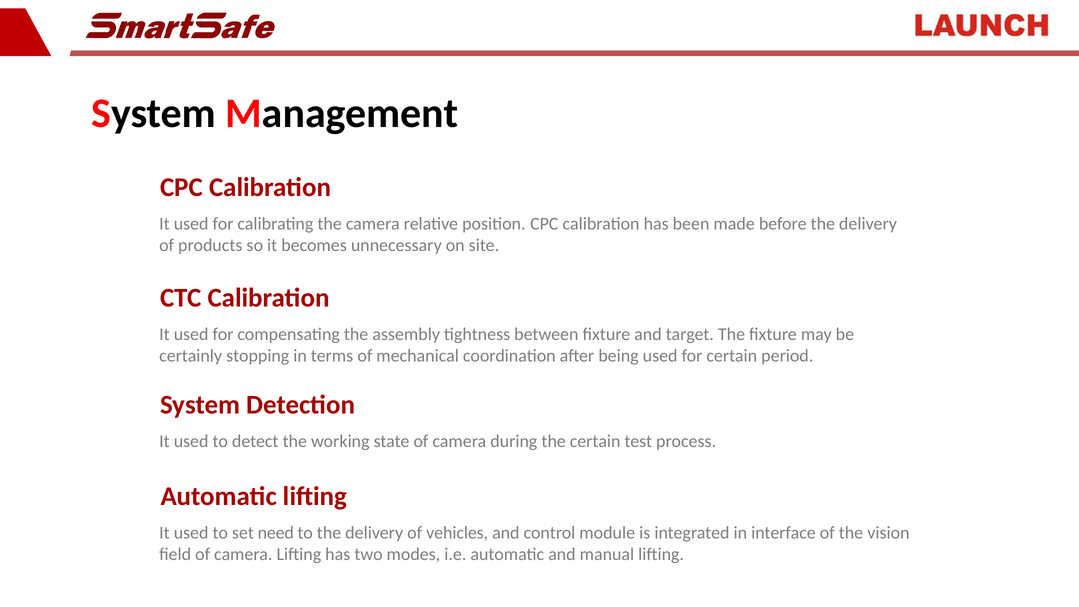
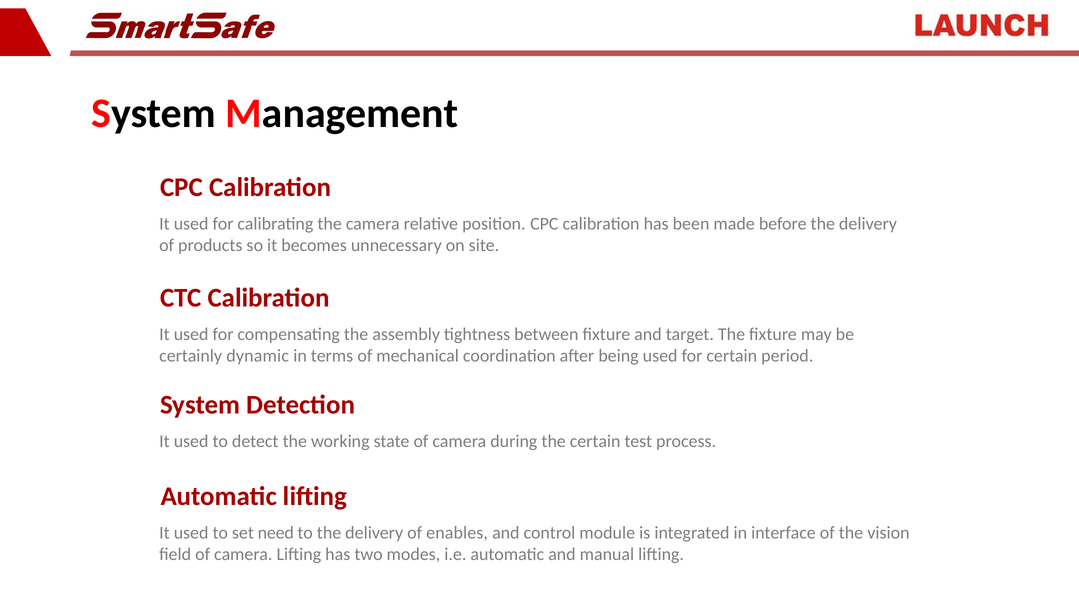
stopping: stopping -> dynamic (258, 356)
vehicles: vehicles -> enables (457, 533)
